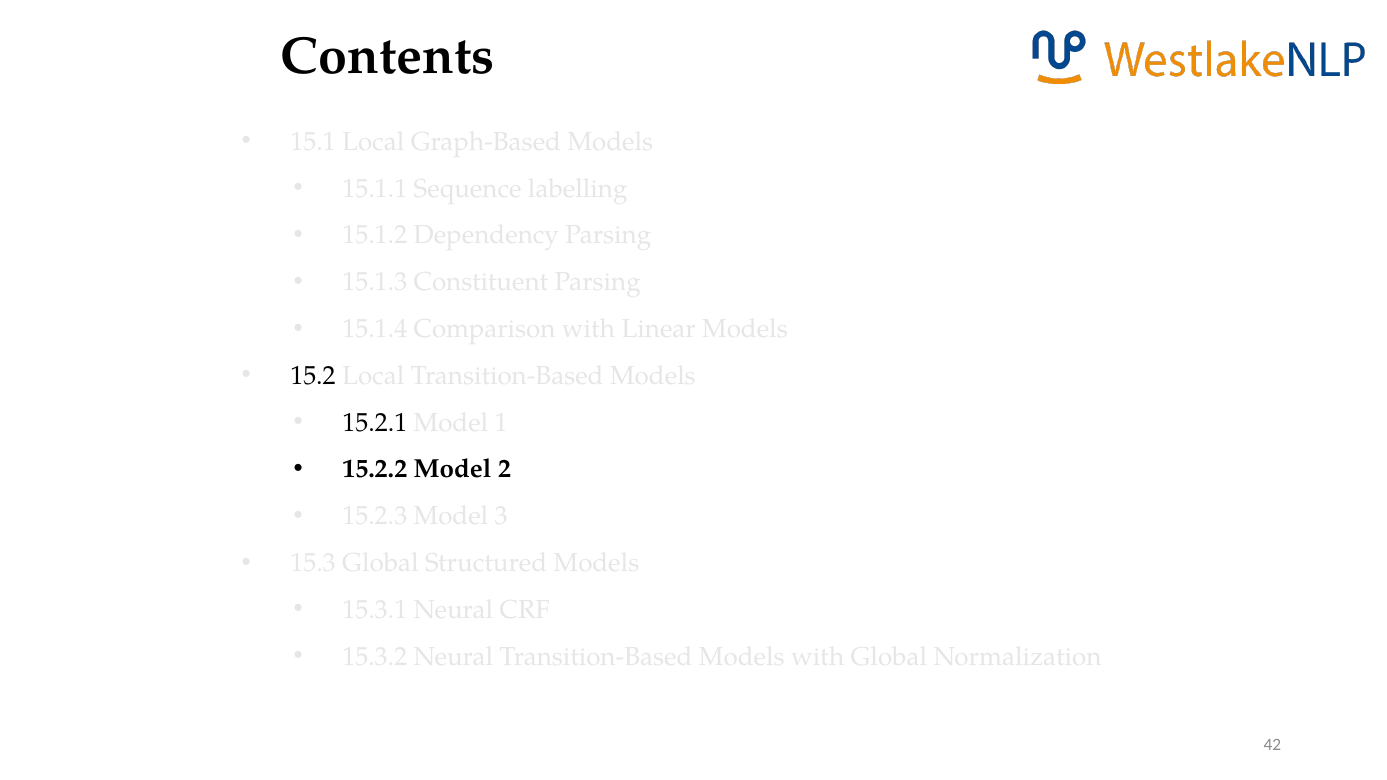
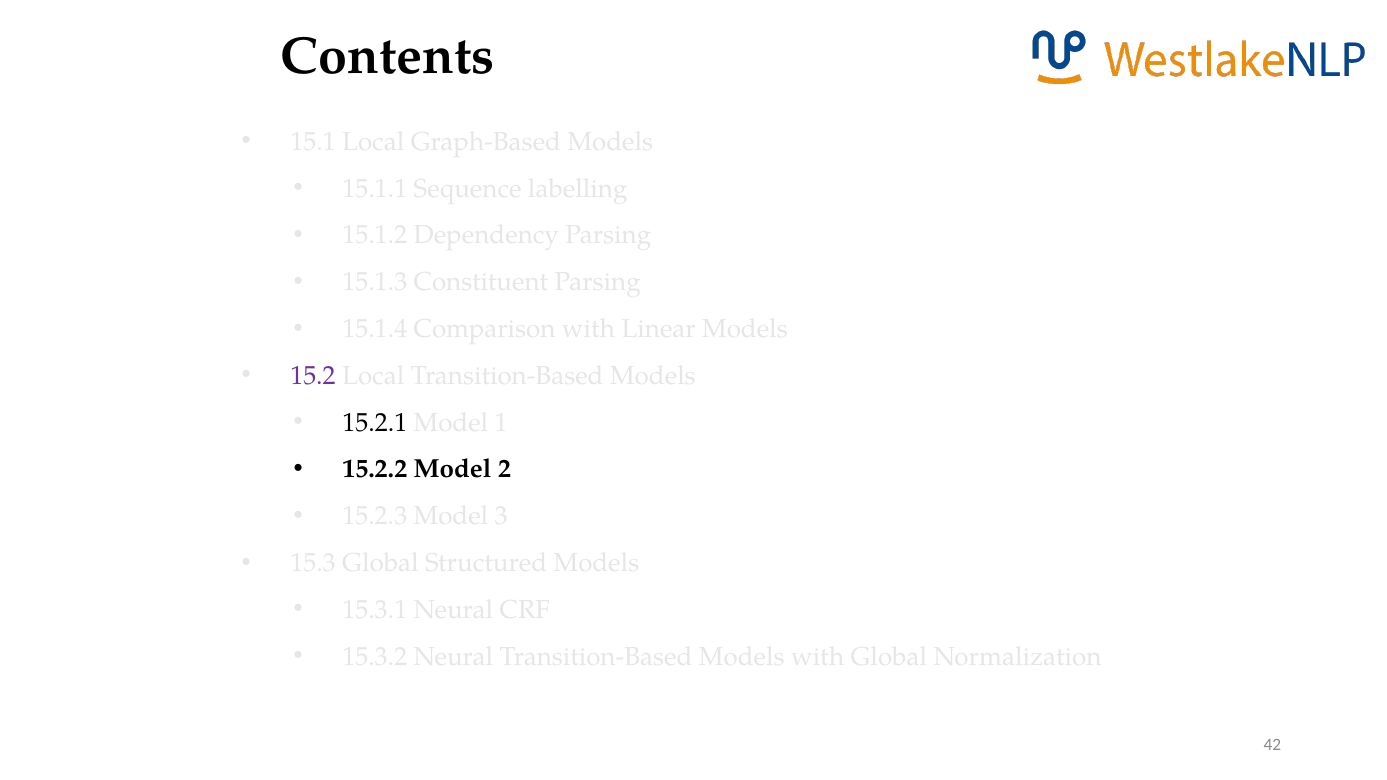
15.2 colour: black -> purple (313, 376)
